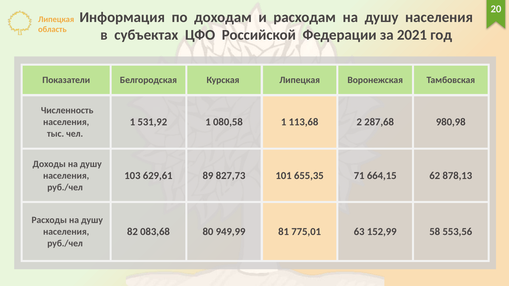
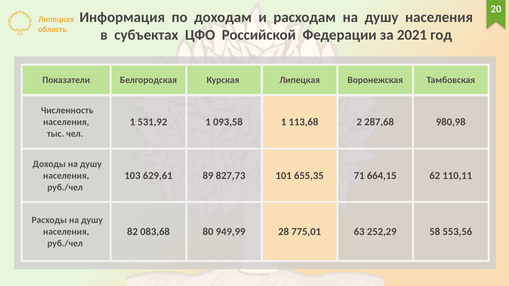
080,58: 080,58 -> 093,58 (228, 122)
878,13: 878,13 -> 110,11 (457, 176)
81: 81 -> 28 (284, 232)
152,99: 152,99 -> 252,29 (382, 232)
